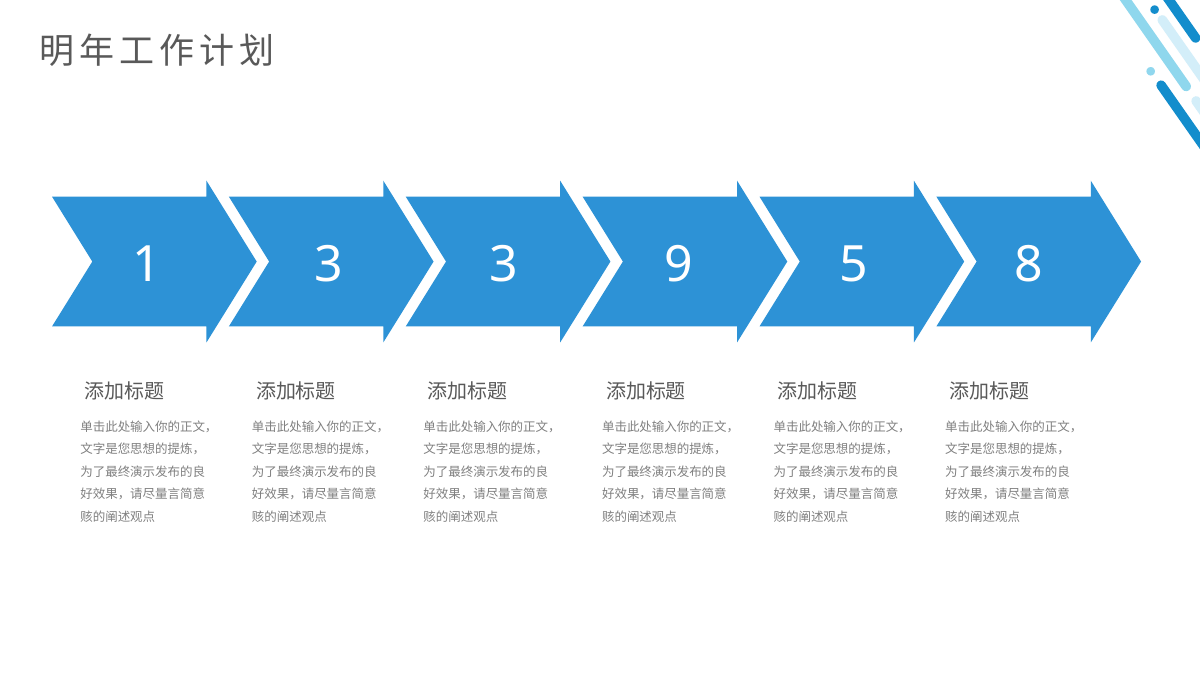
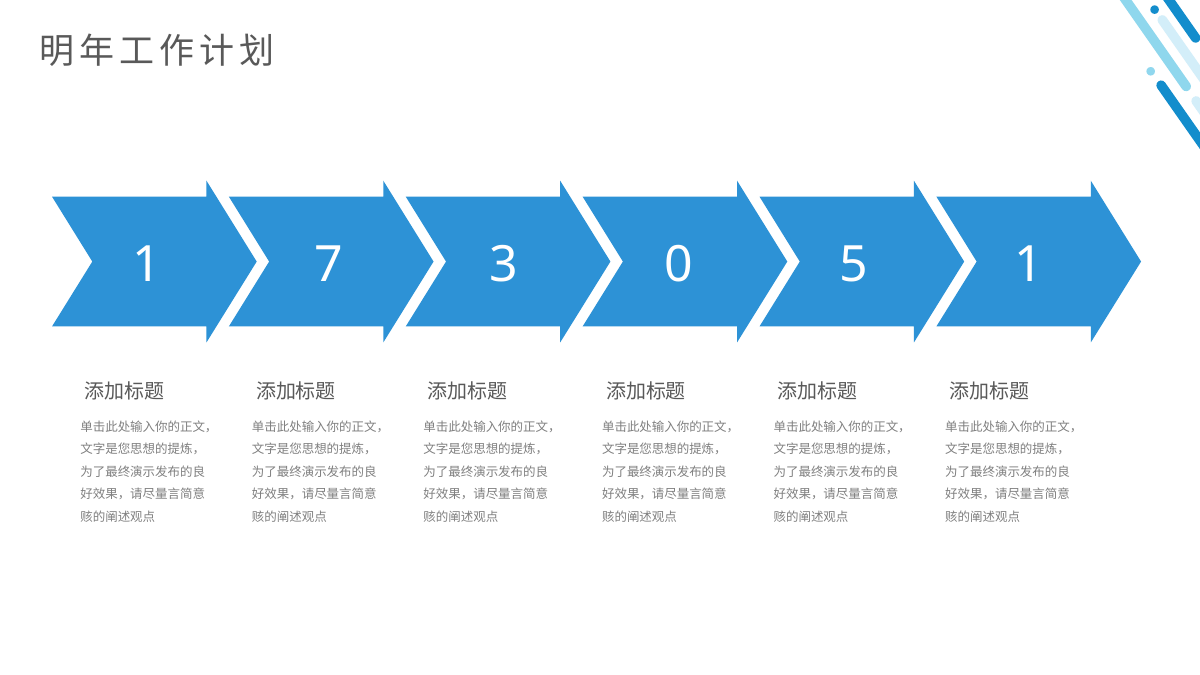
1 3: 3 -> 7 (328, 265)
9: 9 -> 0 (678, 265)
5 8: 8 -> 1 (1028, 265)
